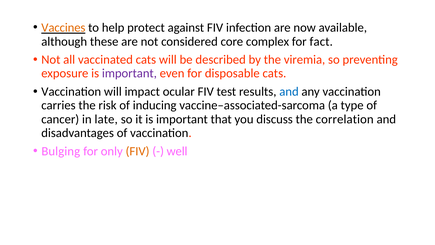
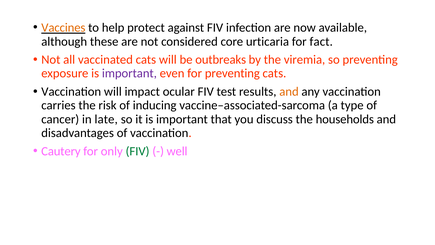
complex: complex -> urticaria (268, 41)
described: described -> outbreaks (221, 60)
for disposable: disposable -> preventing (232, 73)
and colour: blue -> orange (289, 92)
correlation: correlation -> households (345, 119)
Bulging: Bulging -> Cautery (61, 151)
FIV colour: orange -> green (138, 151)
